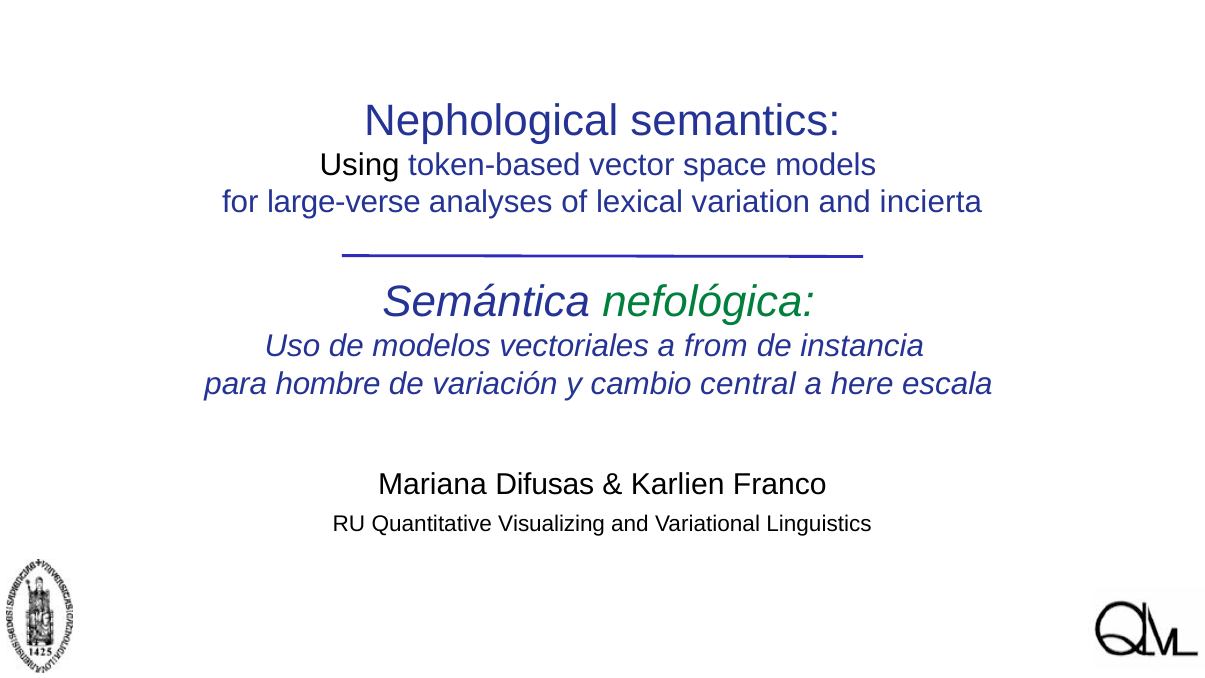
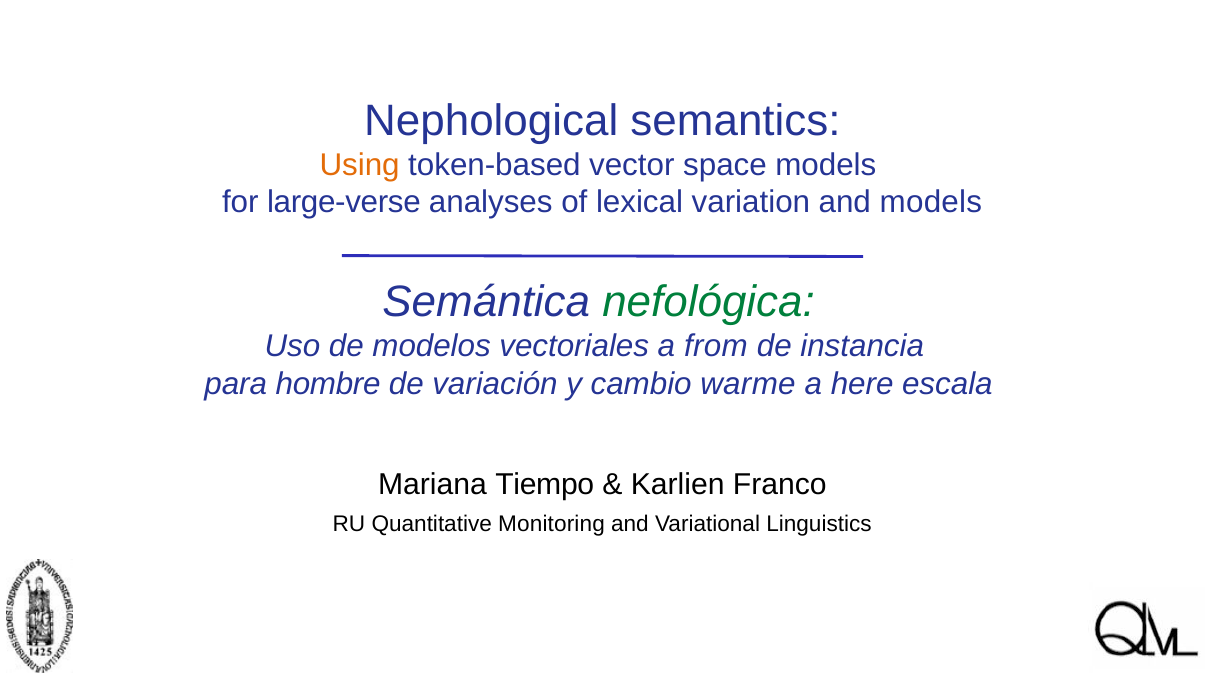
Using colour: black -> orange (360, 165)
and incierta: incierta -> models (931, 203)
central: central -> warme (748, 384)
Difusas: Difusas -> Tiempo (545, 484)
Visualizing: Visualizing -> Monitoring (552, 523)
